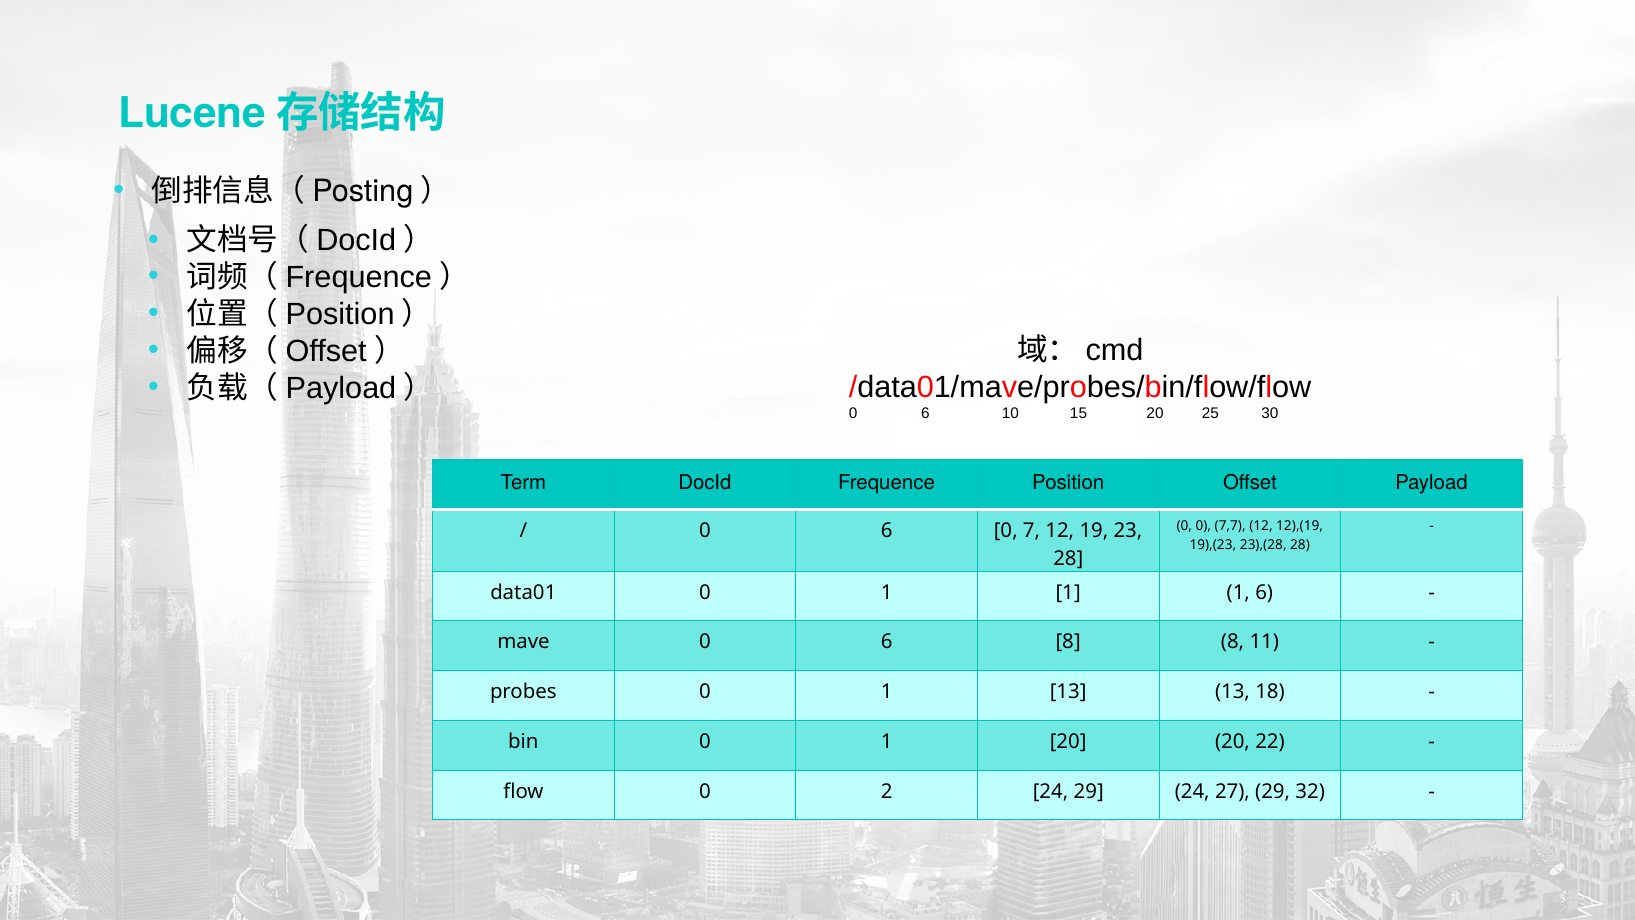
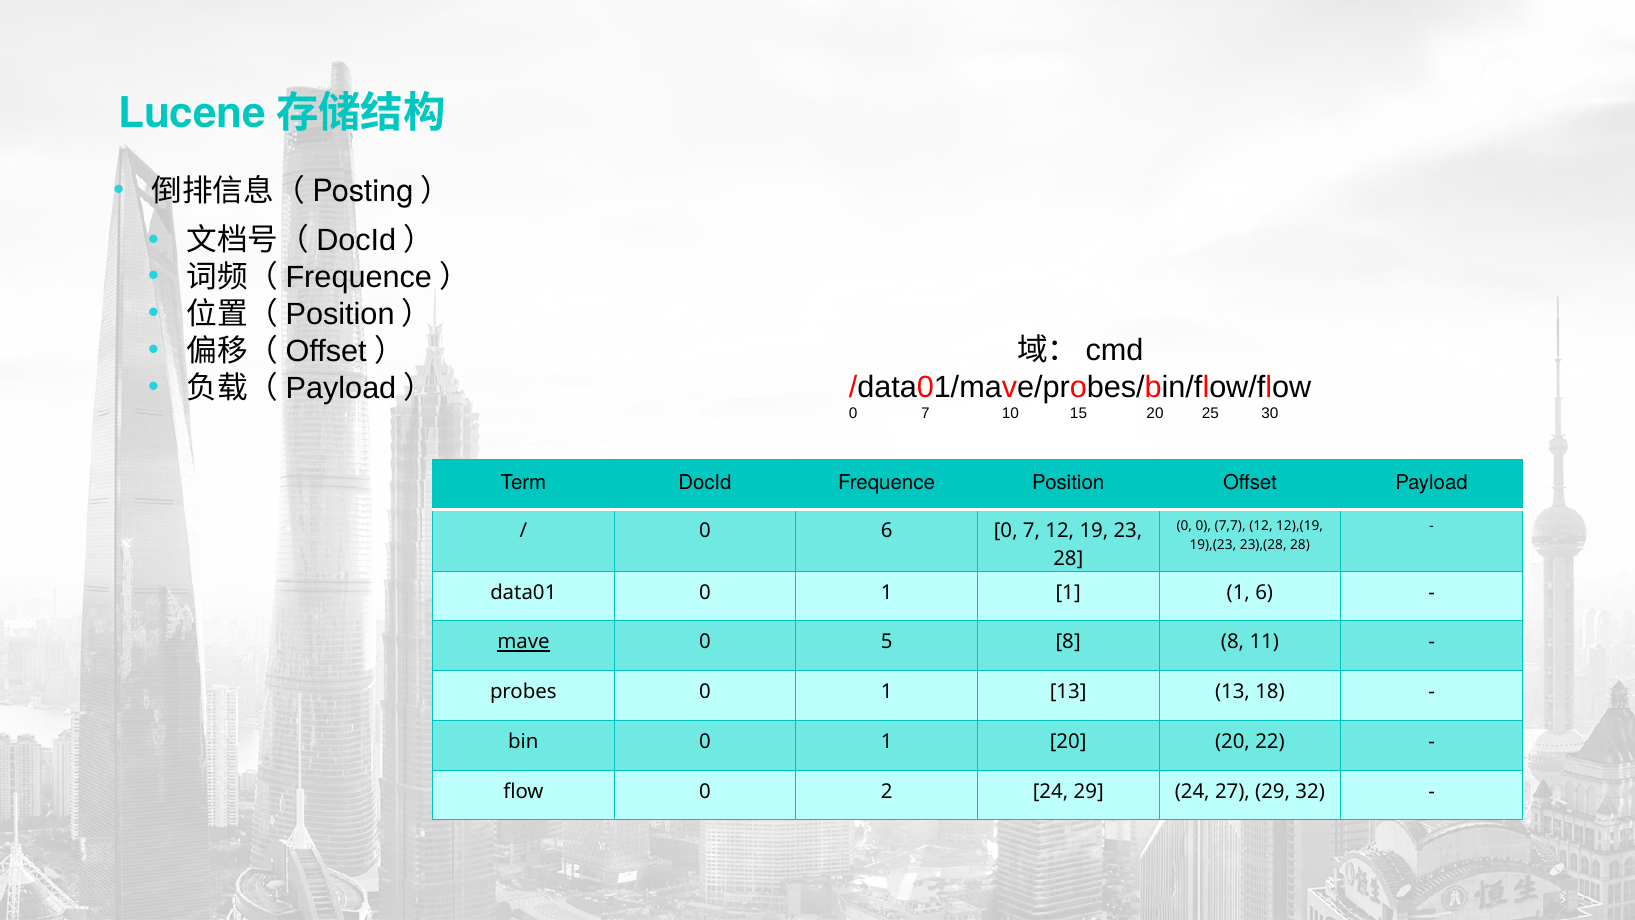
6: 6 -> 7 (925, 414)
mave underline: none -> present (523, 642)
6: 6 -> 5 (887, 642)
